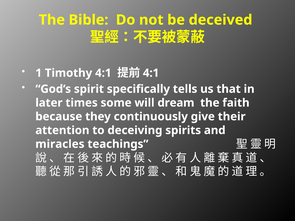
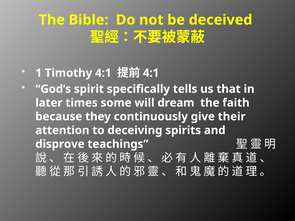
miracles: miracles -> disprove (60, 144)
